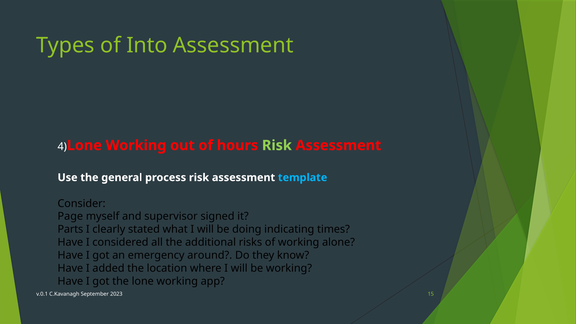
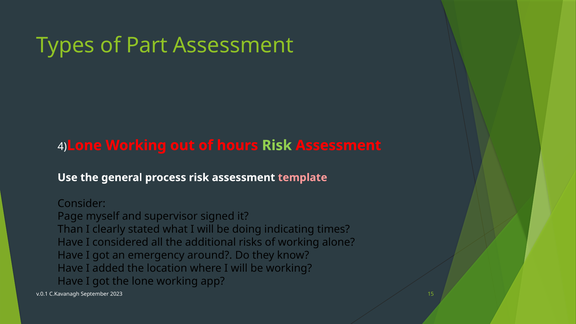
Into: Into -> Part (147, 45)
template colour: light blue -> pink (303, 178)
Parts: Parts -> Than (70, 229)
